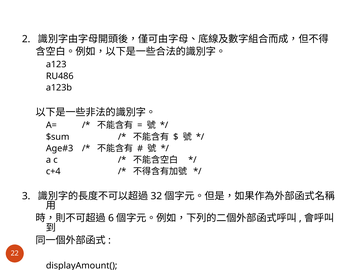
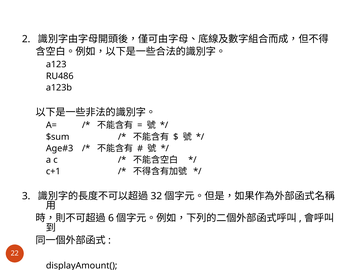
c+4: c+4 -> c+1 (53, 172)
